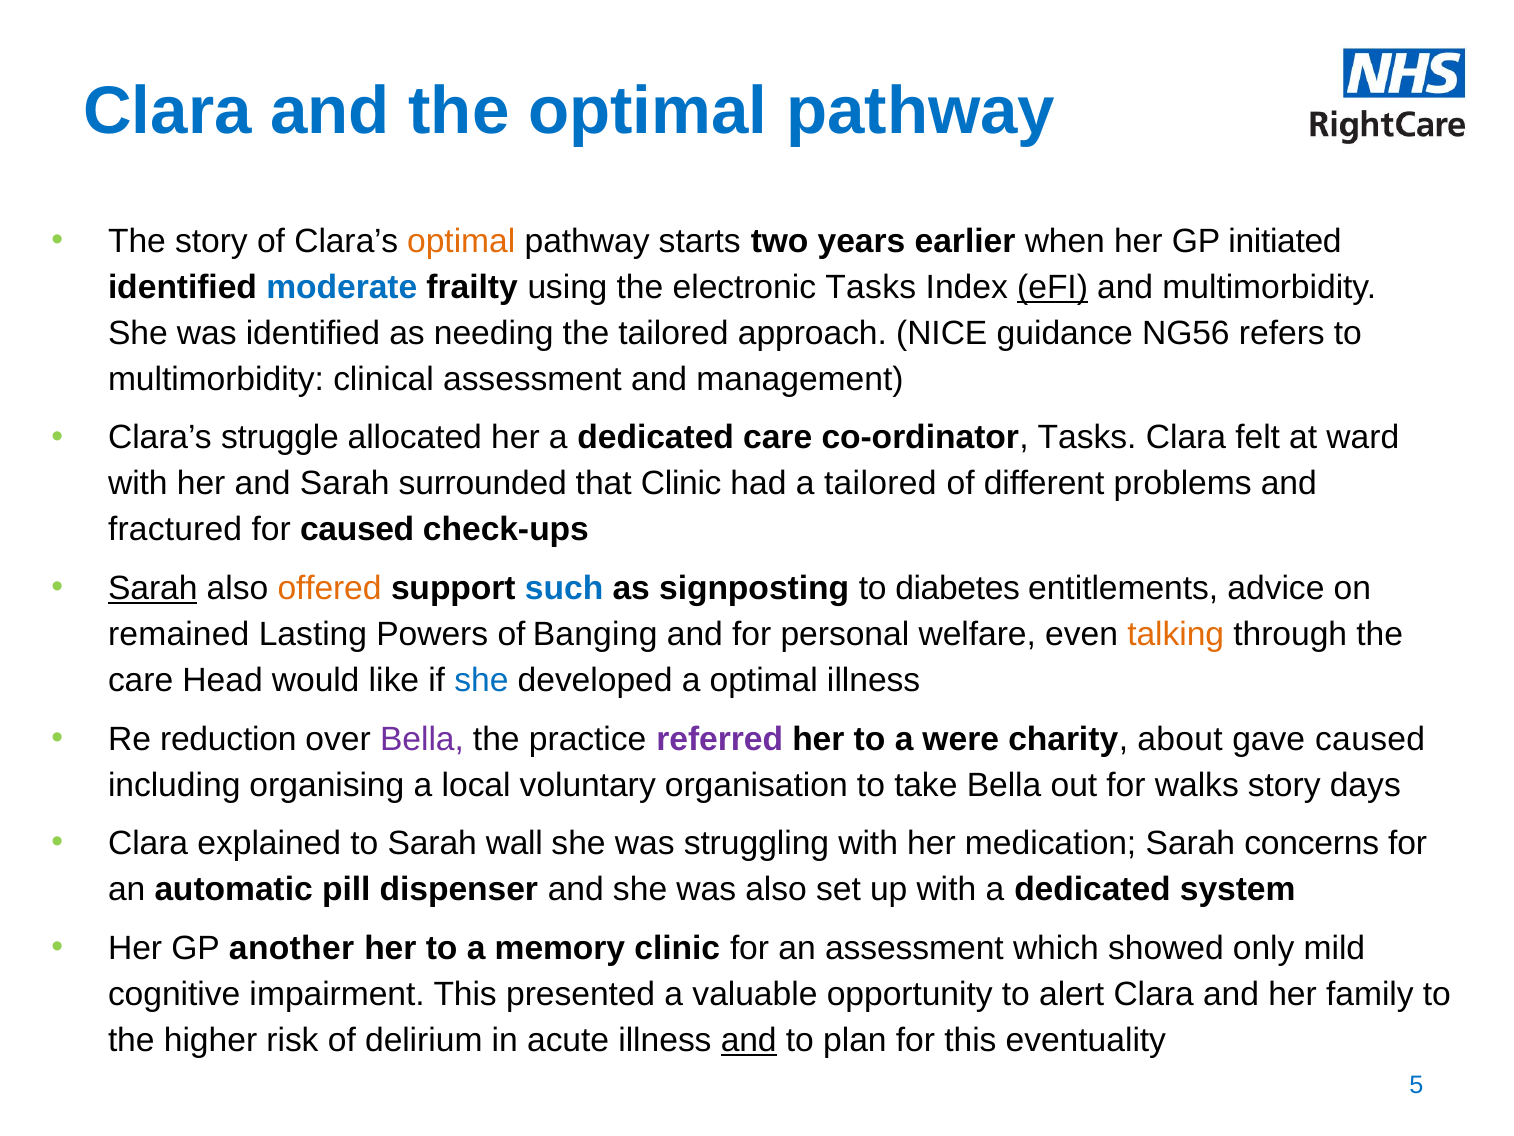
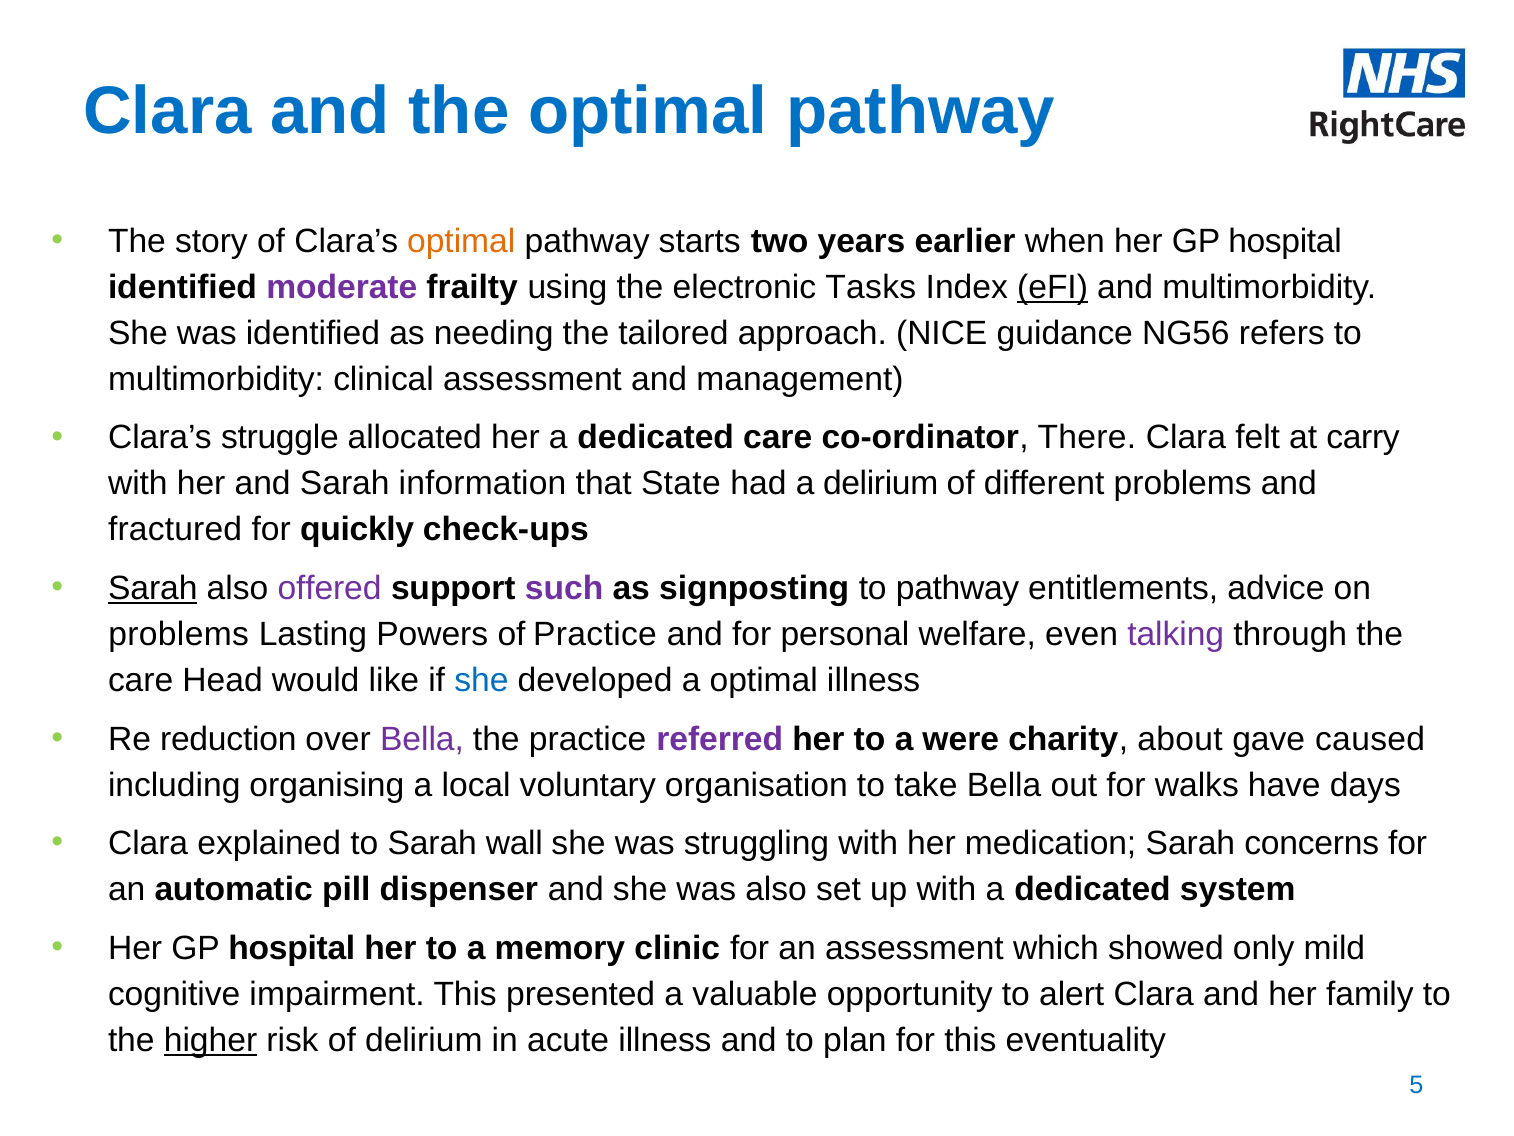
when her GP initiated: initiated -> hospital (1285, 241)
moderate colour: blue -> purple (342, 287)
co-ordinator Tasks: Tasks -> There (1087, 438)
ward: ward -> carry (1363, 438)
surrounded: surrounded -> information (483, 484)
that Clinic: Clinic -> State (681, 484)
a tailored: tailored -> delirium (881, 484)
for caused: caused -> quickly (357, 530)
offered colour: orange -> purple (330, 588)
such colour: blue -> purple (564, 588)
to diabetes: diabetes -> pathway (958, 588)
remained: remained -> problems (179, 634)
of Banging: Banging -> Practice (595, 634)
talking colour: orange -> purple (1176, 634)
walks story: story -> have (1284, 785)
another: another -> hospital (292, 948)
higher underline: none -> present (211, 1040)
and underline: present -> none (749, 1040)
